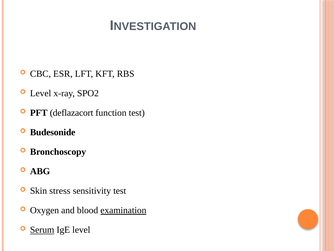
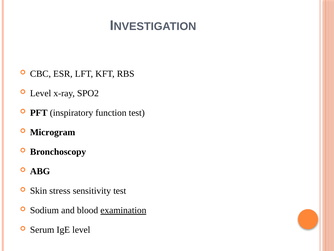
deflazacort: deflazacort -> inspiratory (72, 113)
Budesonide: Budesonide -> Microgram (53, 132)
Oxygen: Oxygen -> Sodium (44, 210)
Serum underline: present -> none (42, 229)
